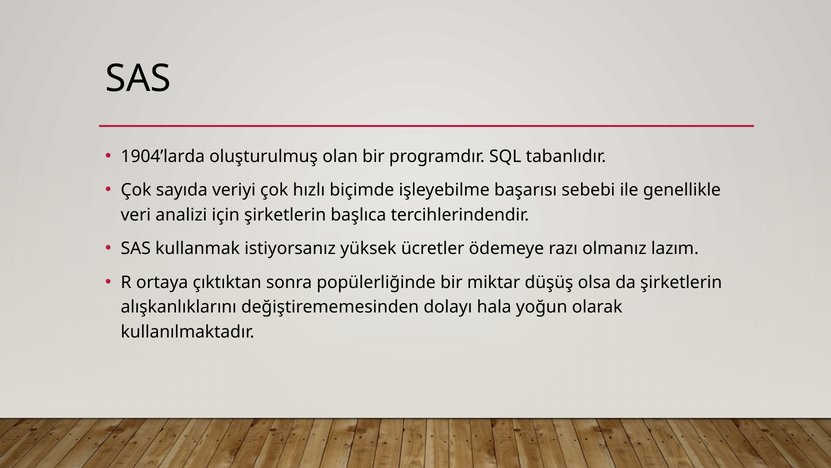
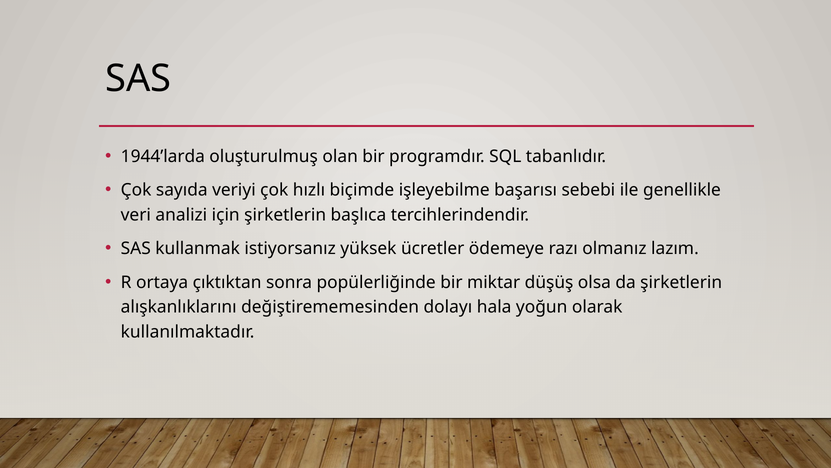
1904’larda: 1904’larda -> 1944’larda (163, 156)
